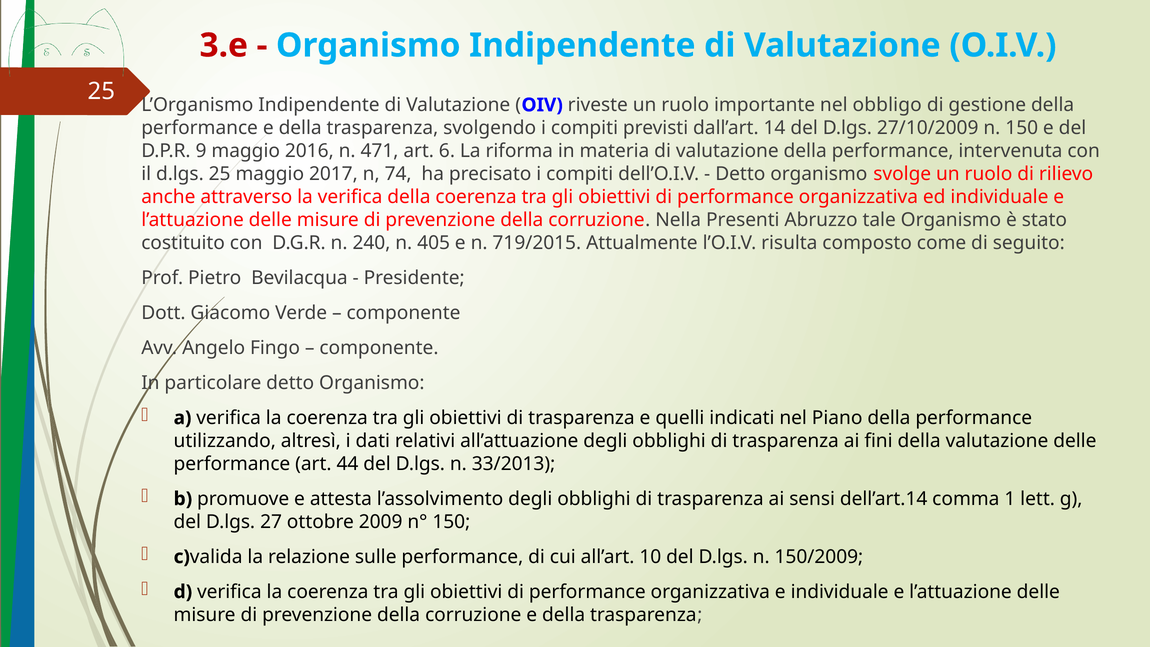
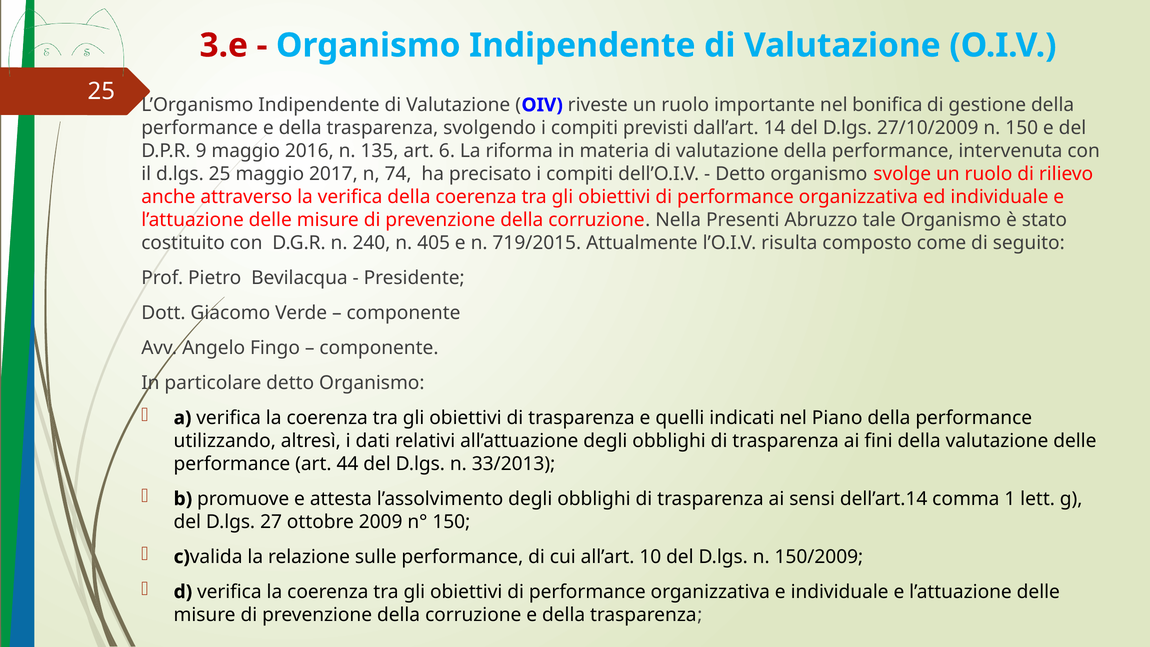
obbligo: obbligo -> bonifica (887, 105)
471: 471 -> 135 (379, 151)
